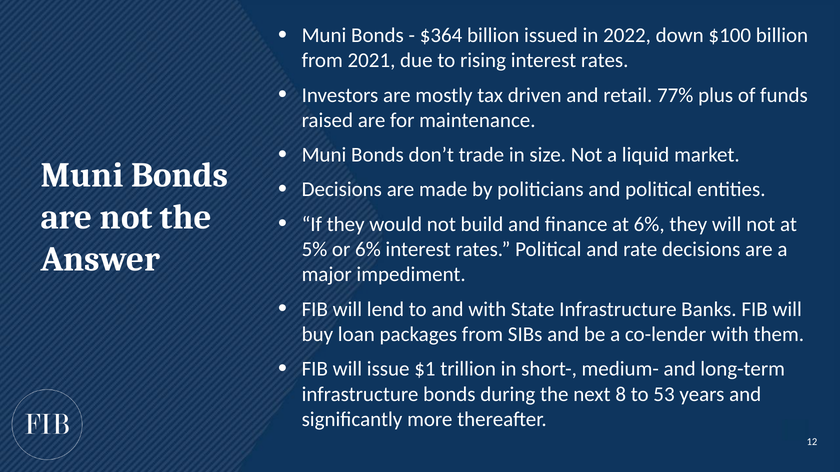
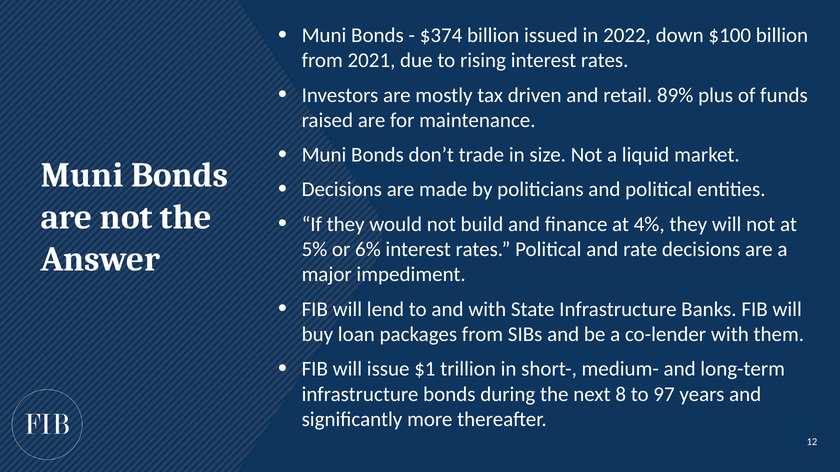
$364: $364 -> $374 (441, 35)
77%: 77% -> 89% (675, 95)
at 6%: 6% -> 4% (649, 224)
53: 53 -> 97 (664, 395)
